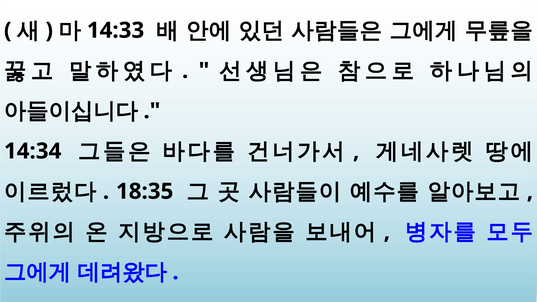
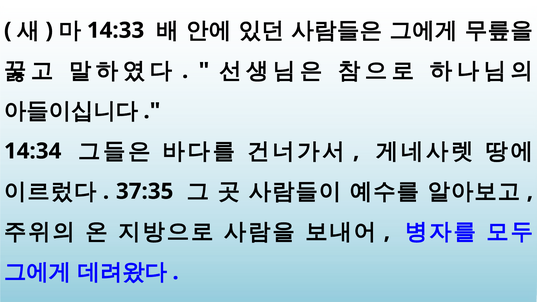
18:35: 18:35 -> 37:35 (145, 191)
